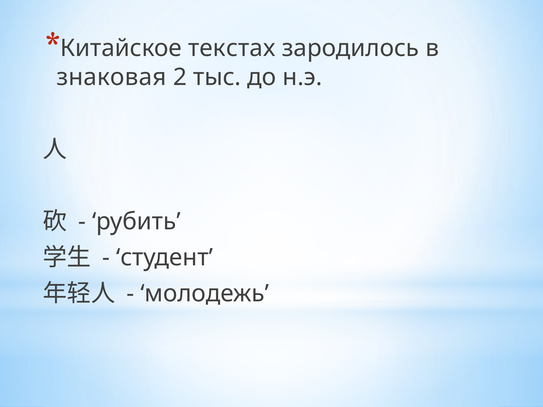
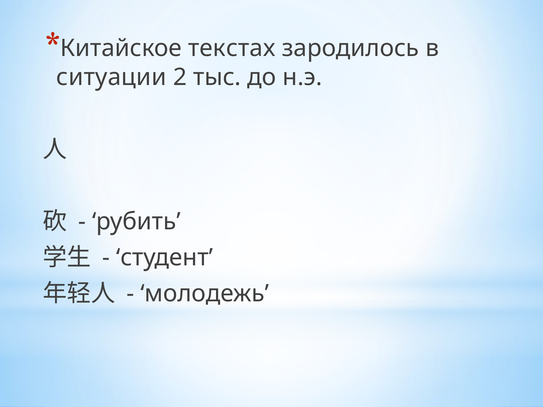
знаковая: знаковая -> ситуации (111, 77)
